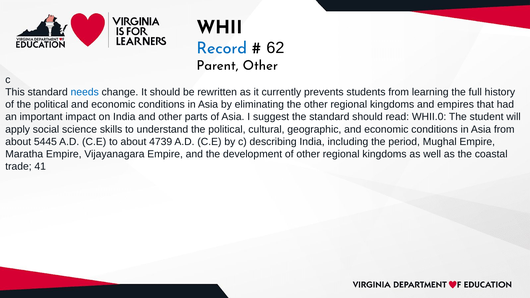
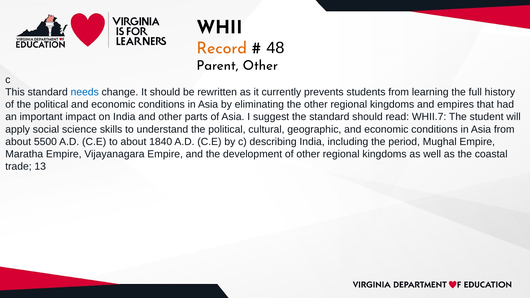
Record colour: blue -> orange (222, 48)
62: 62 -> 48 (275, 48)
WHII.0: WHII.0 -> WHII.7 (429, 117)
5445: 5445 -> 5500 (45, 142)
4739: 4739 -> 1840 (161, 142)
41: 41 -> 13 (40, 166)
